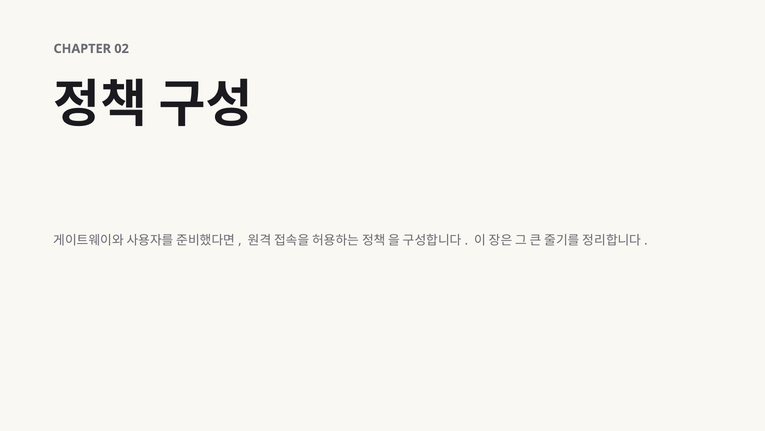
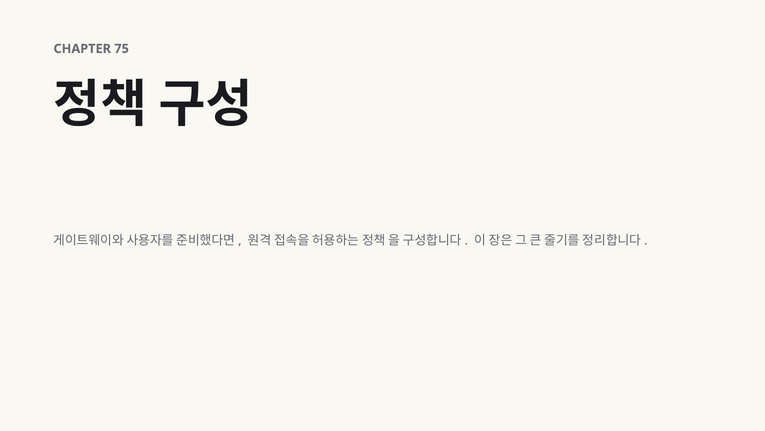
02: 02 -> 75 (122, 49)
